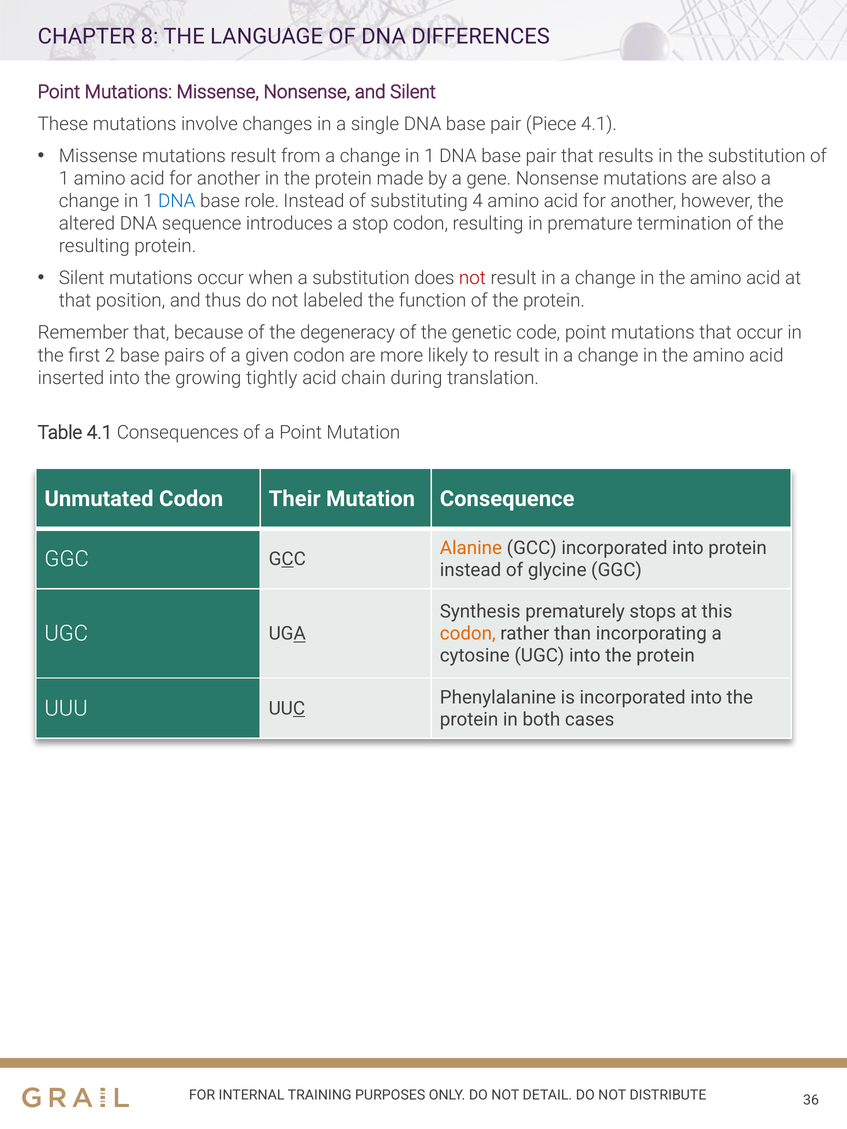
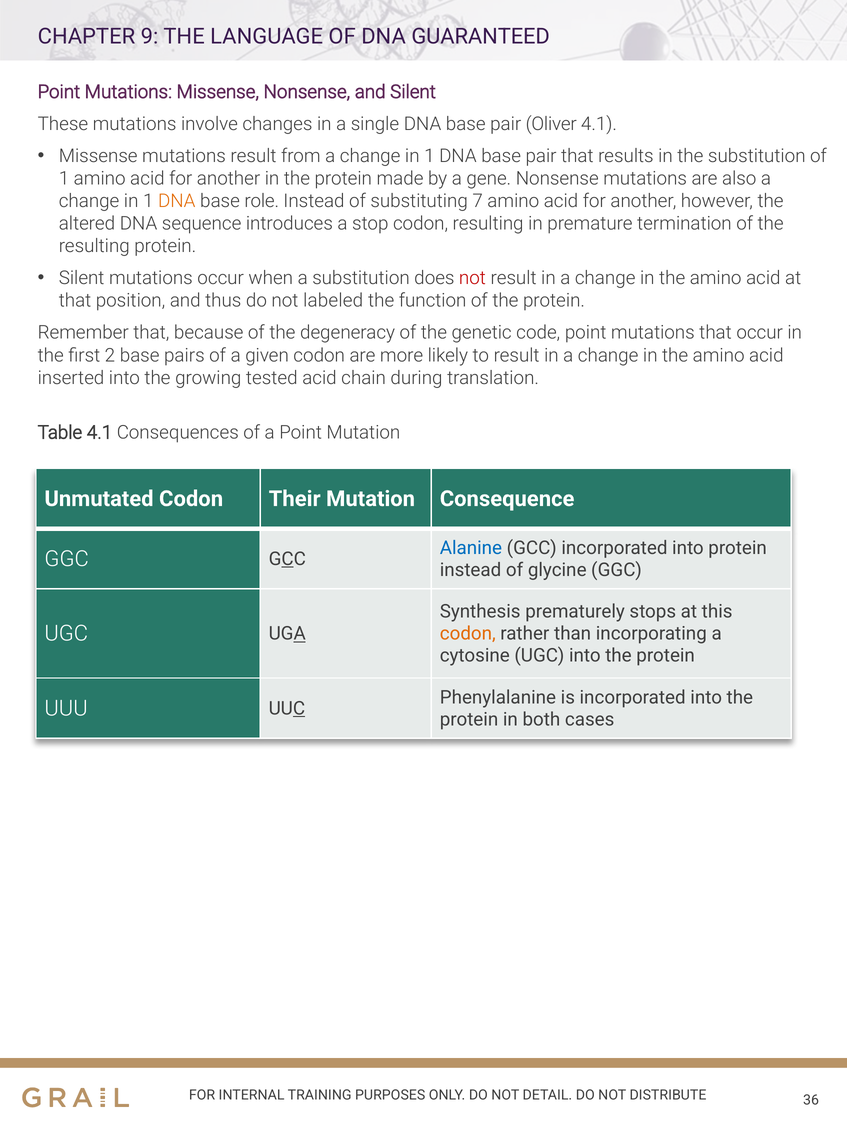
8: 8 -> 9 (150, 36)
DIFFERENCES: DIFFERENCES -> GUARANTEED (481, 36)
Piece: Piece -> Oliver (551, 124)
DNA colour: blue -> orange (177, 201)
4: 4 -> 7 (478, 201)
tightly: tightly -> tested (272, 378)
Alanine colour: orange -> blue (471, 548)
